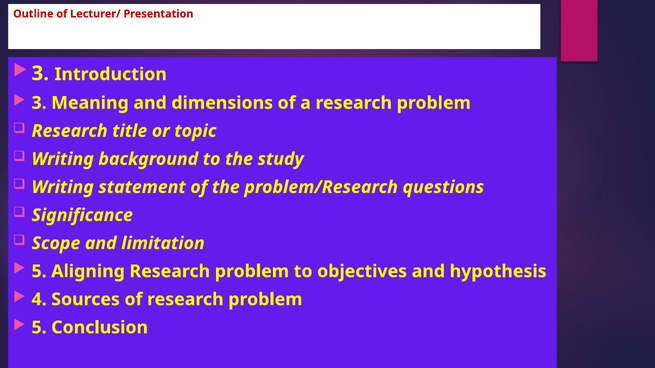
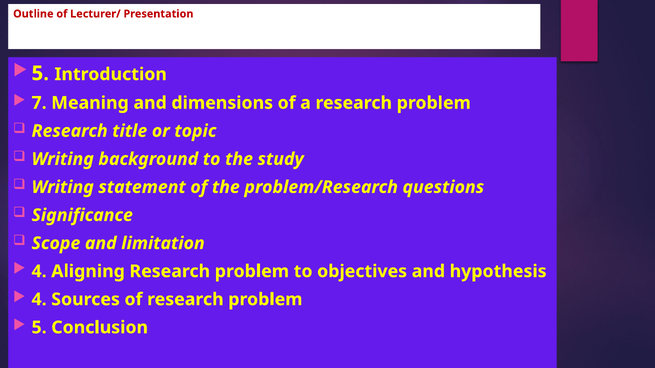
3: 3 -> 5 (40, 73)
3: 3 -> 7 (39, 103)
5: 5 -> 4 (39, 272)
